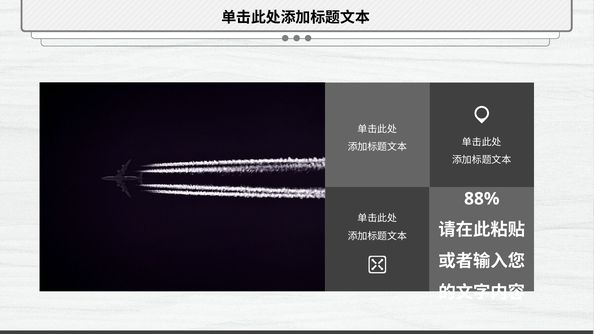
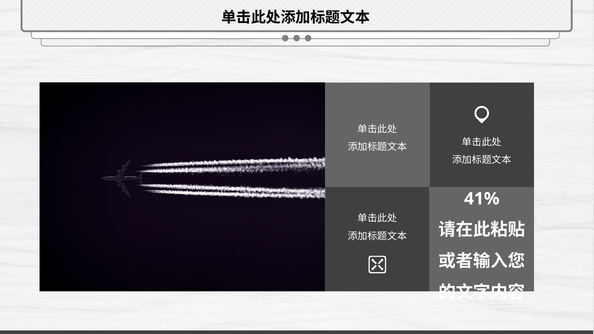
88%: 88% -> 41% (482, 199)
